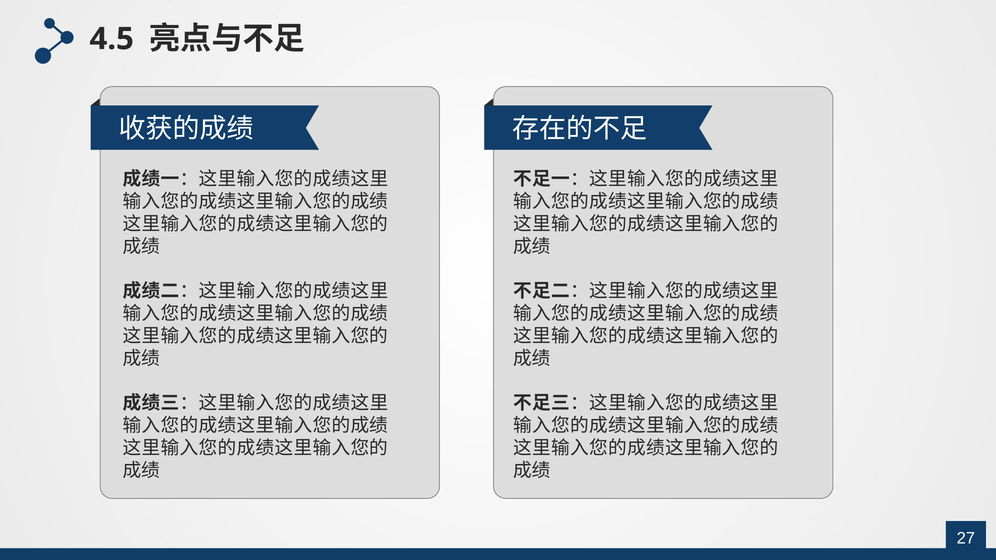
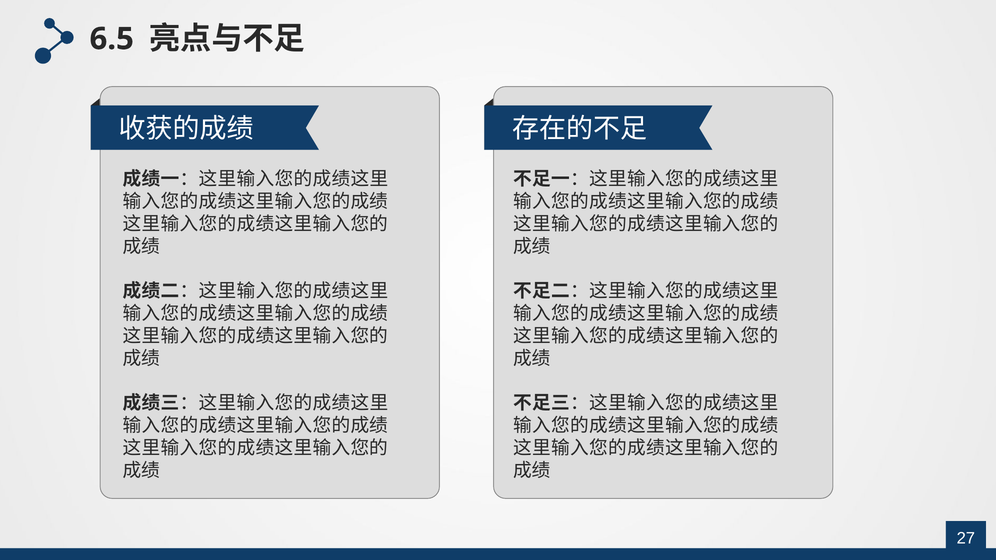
4.5: 4.5 -> 6.5 (112, 39)
